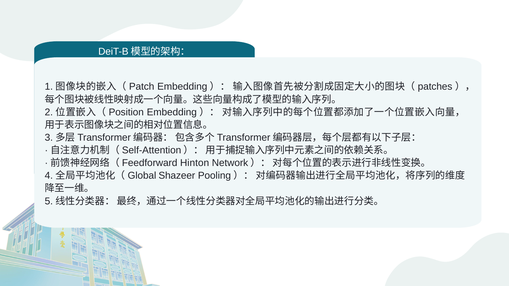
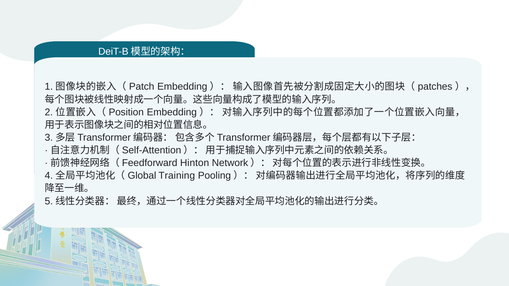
Shazeer: Shazeer -> Training (177, 176)
